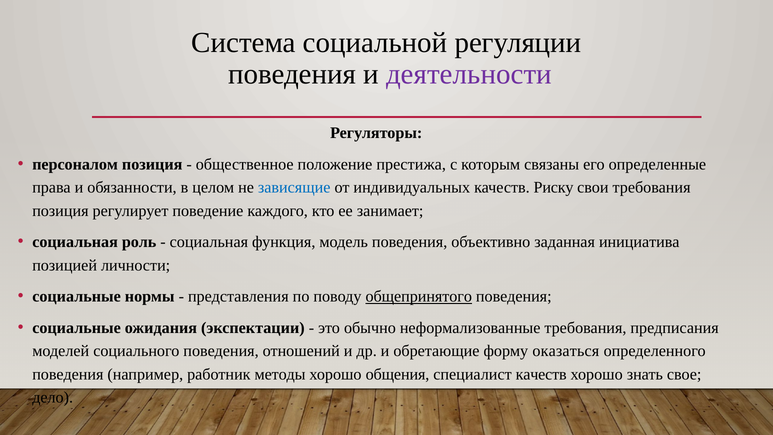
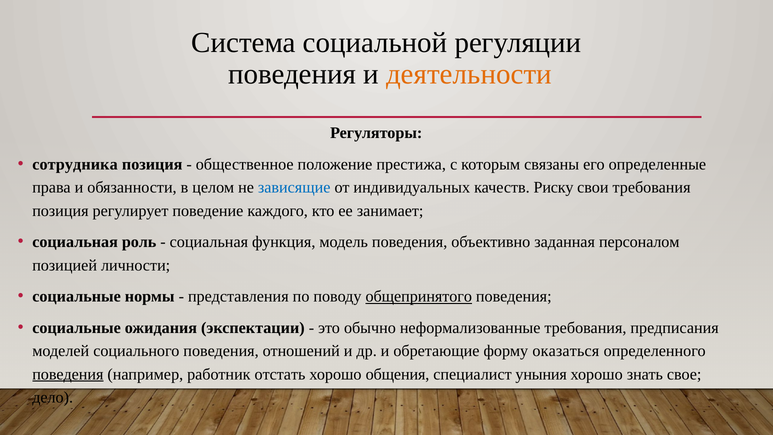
деятельности colour: purple -> orange (469, 74)
персоналом: персоналом -> сотрудника (75, 164)
инициатива: инициатива -> персоналом (639, 242)
поведения underline: none -> present (68, 374)
методы: методы -> отстать (280, 374)
специалист качеств: качеств -> уныния (541, 374)
